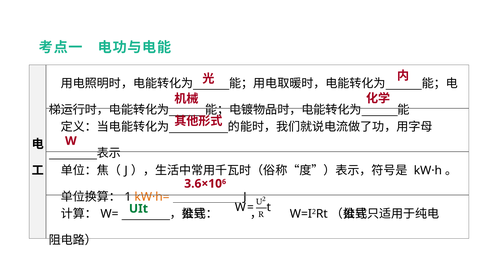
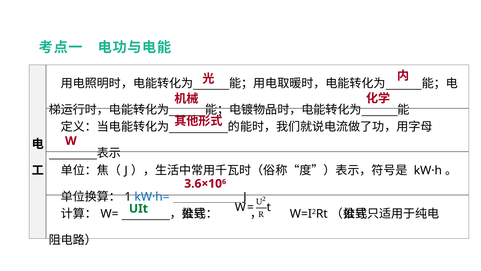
kW·h= colour: orange -> blue (152, 196)
